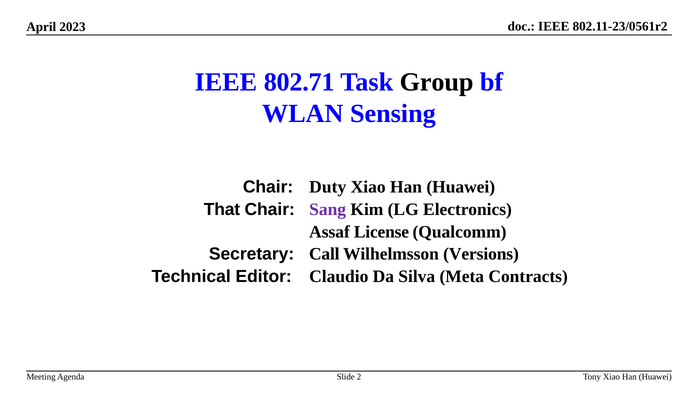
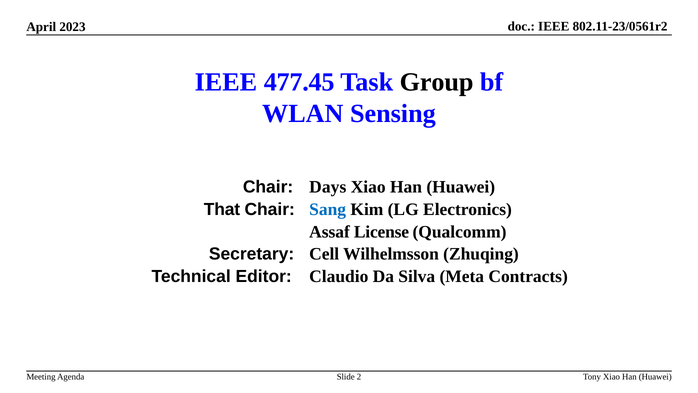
802.71: 802.71 -> 477.45 (299, 82)
Duty: Duty -> Days (328, 187)
Sang colour: purple -> blue (328, 209)
Call: Call -> Cell (324, 254)
Versions: Versions -> Zhuqing (481, 254)
